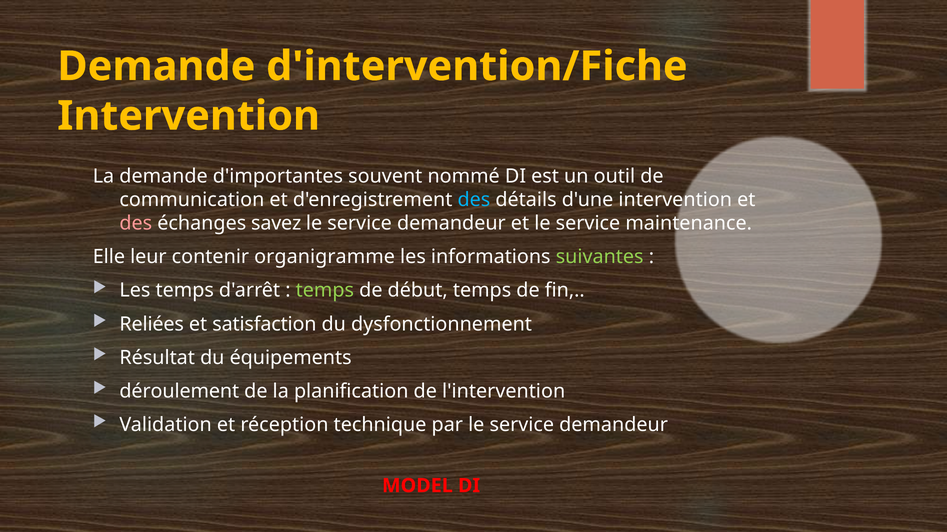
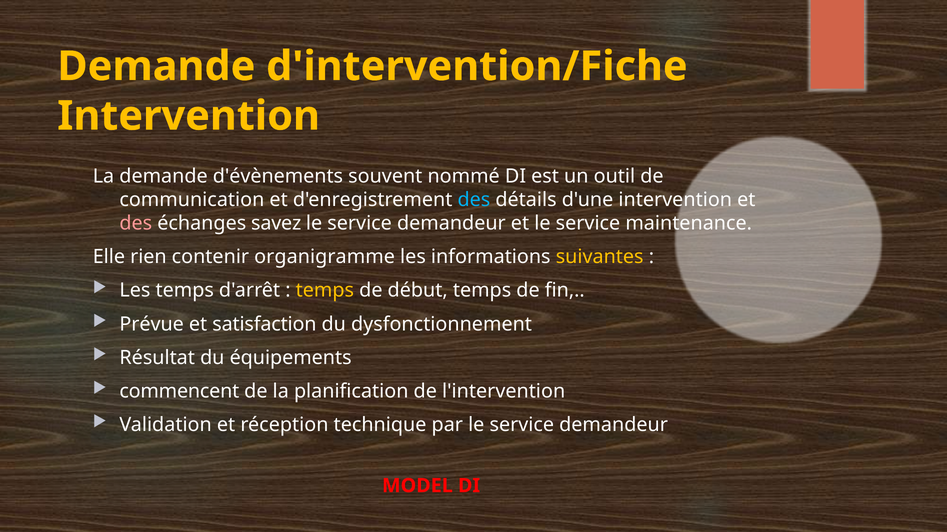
d'importantes: d'importantes -> d'évènements (278, 176)
leur: leur -> rien (148, 257)
suivantes colour: light green -> yellow (600, 257)
temps colour: light green -> yellow (325, 291)
Reliées: Reliées -> Prévue (152, 324)
déroulement: déroulement -> commencent (179, 392)
